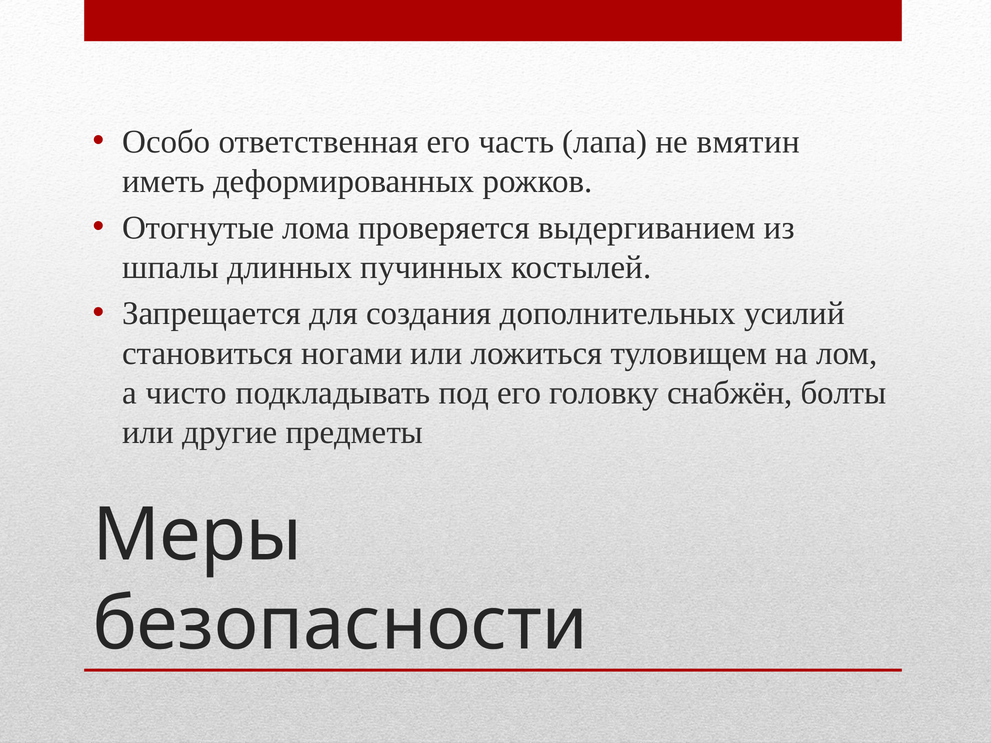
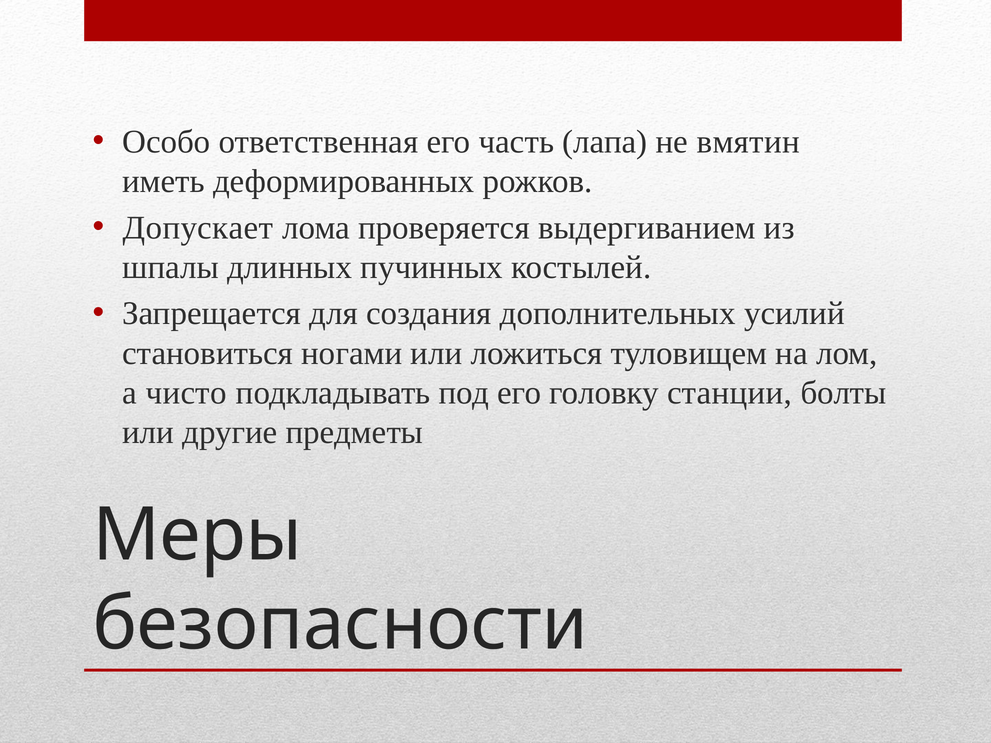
Отогнутые: Отогнутые -> Допускает (198, 228)
снабжён: снабжён -> станции (730, 393)
